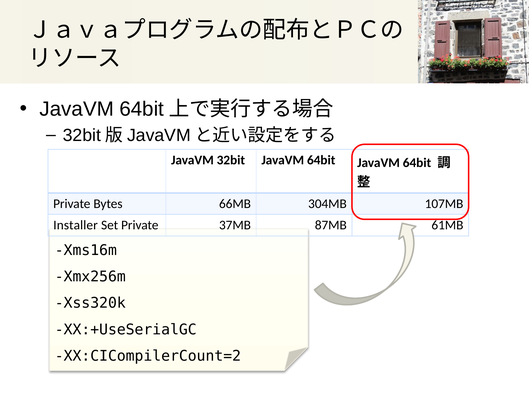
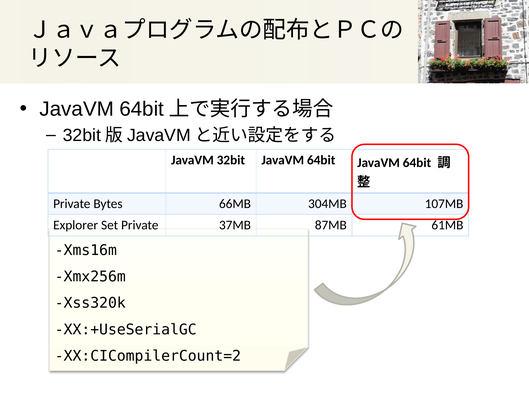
Installer: Installer -> Explorer (76, 225)
